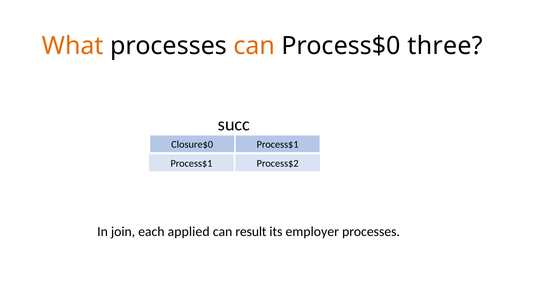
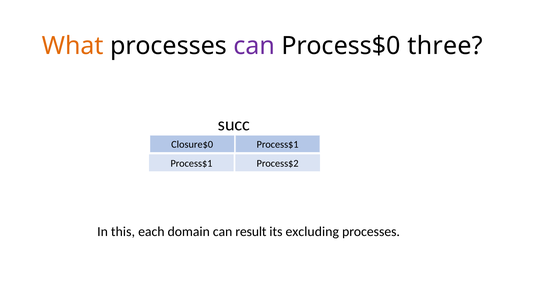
can colour: orange -> purple (254, 46)
join: join -> this (123, 231)
applied: applied -> domain (189, 231)
employer: employer -> excluding (312, 231)
